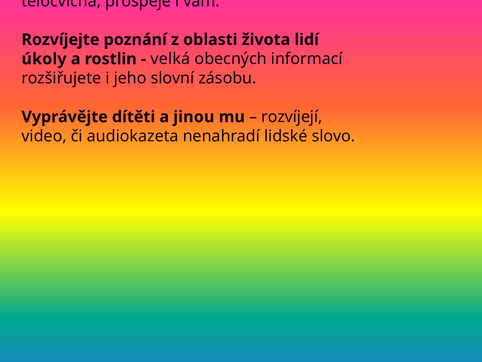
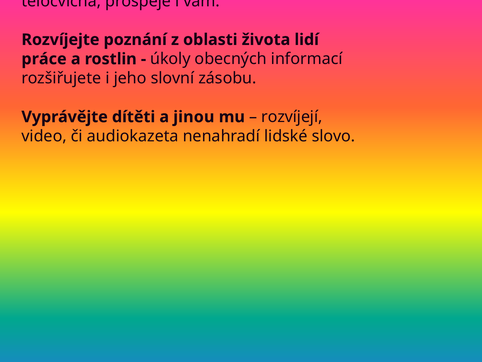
úkoly: úkoly -> práce (44, 59)
velká: velká -> úkoly (170, 59)
